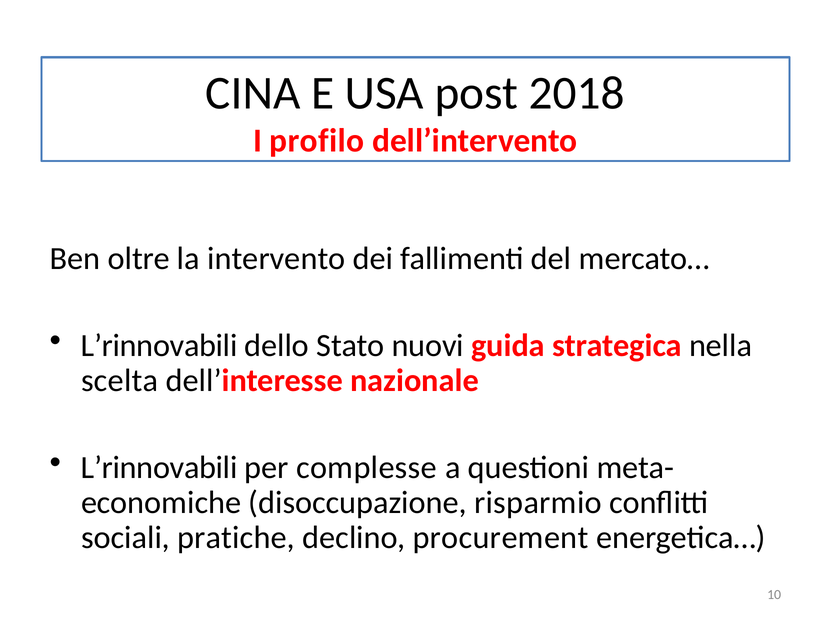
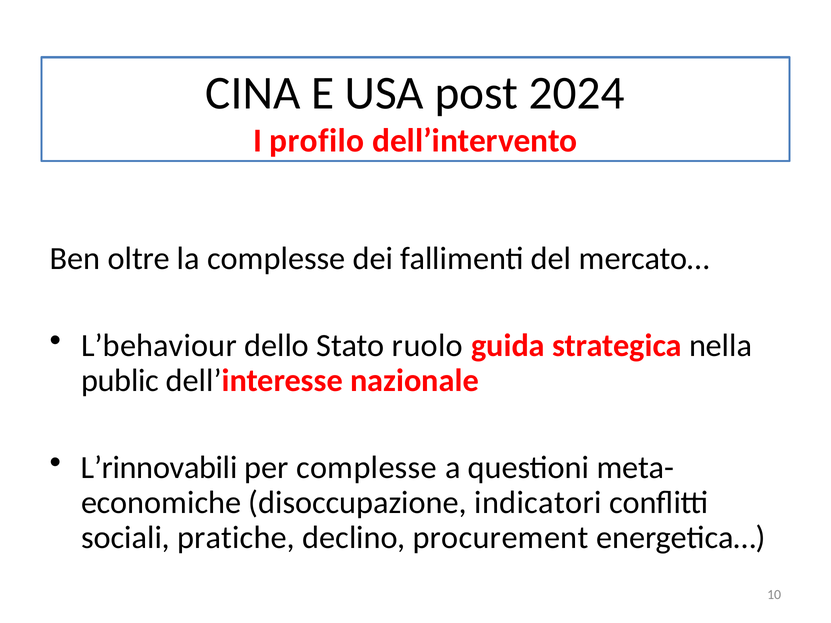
2018: 2018 -> 2024 (577, 93)
la intervento: intervento -> complesse (276, 259)
L’rinnovabili: L’rinnovabili -> L’behaviour (159, 346)
nuovi: nuovi -> ruolo (427, 346)
scelta: scelta -> public (120, 381)
risparmio: risparmio -> indicatori (538, 503)
